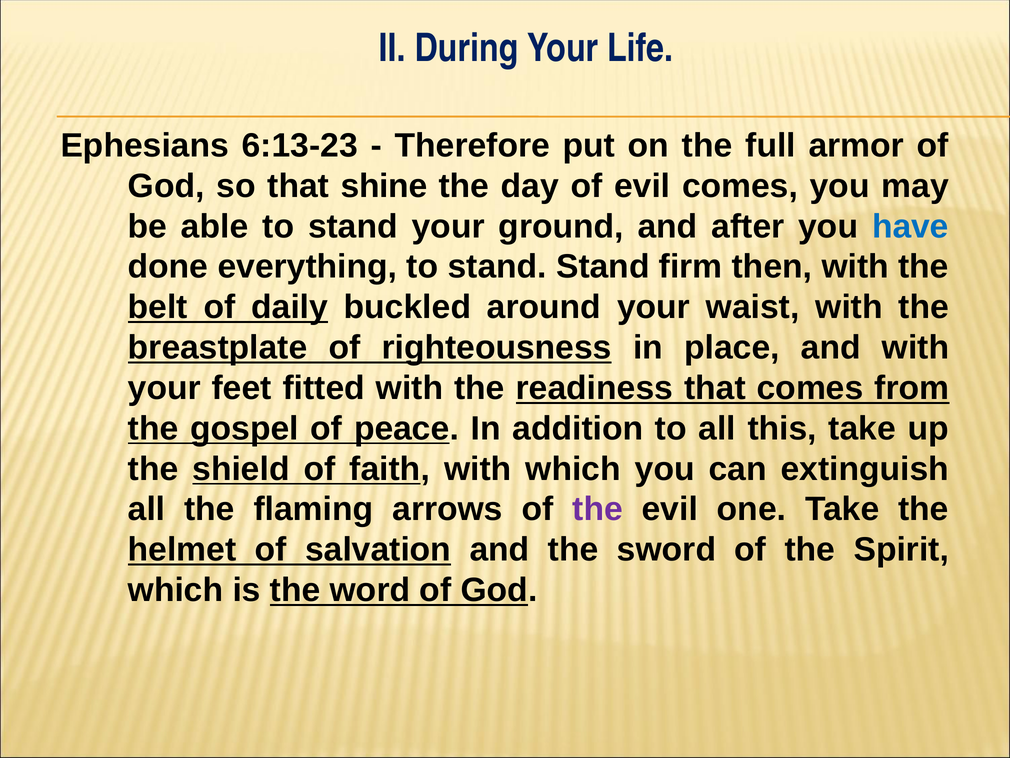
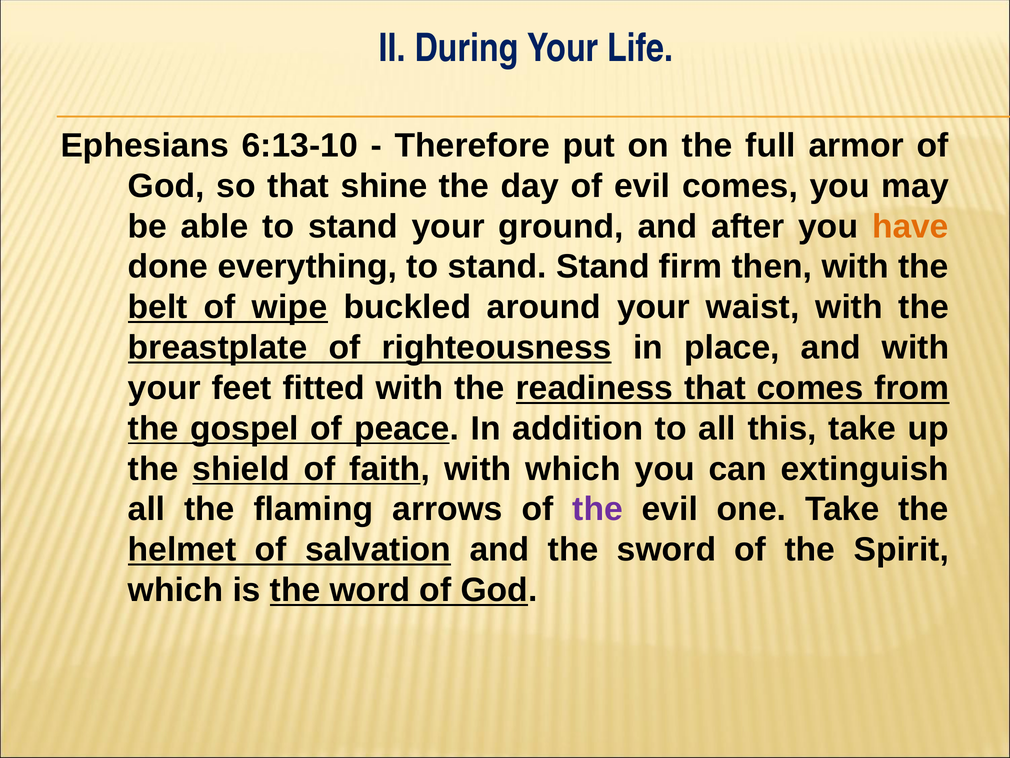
6:13-23: 6:13-23 -> 6:13-10 (300, 145)
have colour: blue -> orange (910, 226)
daily: daily -> wipe (289, 307)
